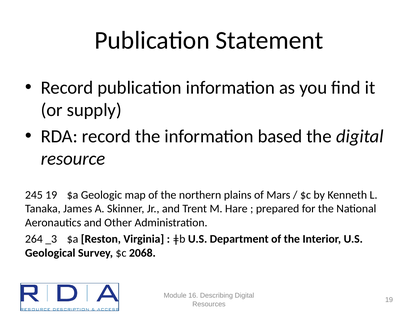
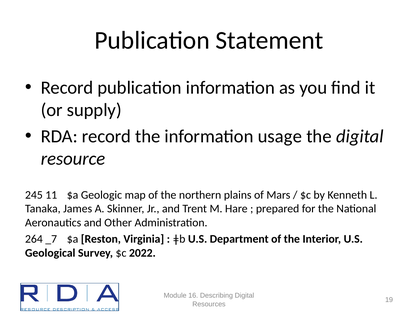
based: based -> usage (280, 136)
245 19: 19 -> 11 (51, 195)
_3: _3 -> _7 (51, 239)
2068: 2068 -> 2022 (142, 253)
